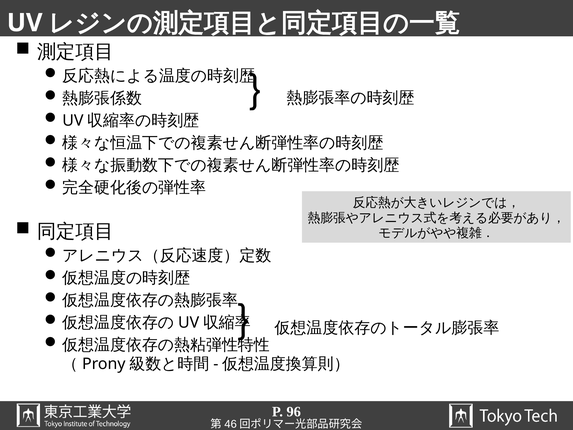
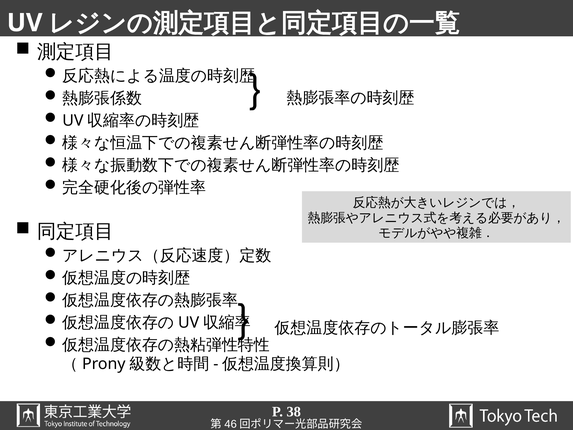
96: 96 -> 38 (294, 412)
